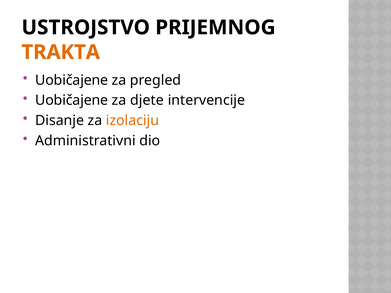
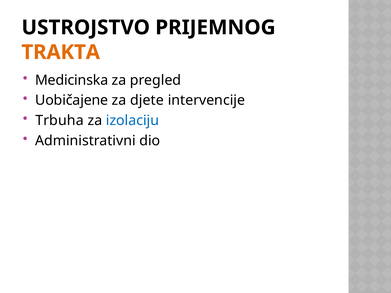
Uobičajene: Uobičajene -> Medicinska (72, 80)
Disanje: Disanje -> Trbuha (59, 121)
izolaciju colour: orange -> blue (132, 121)
